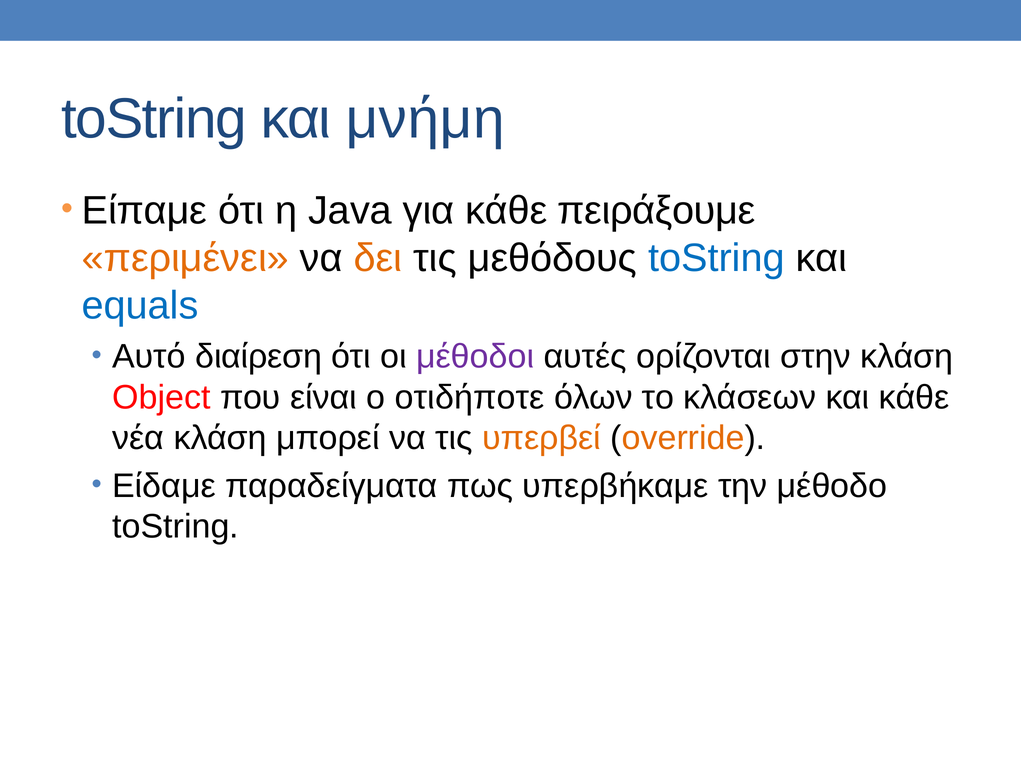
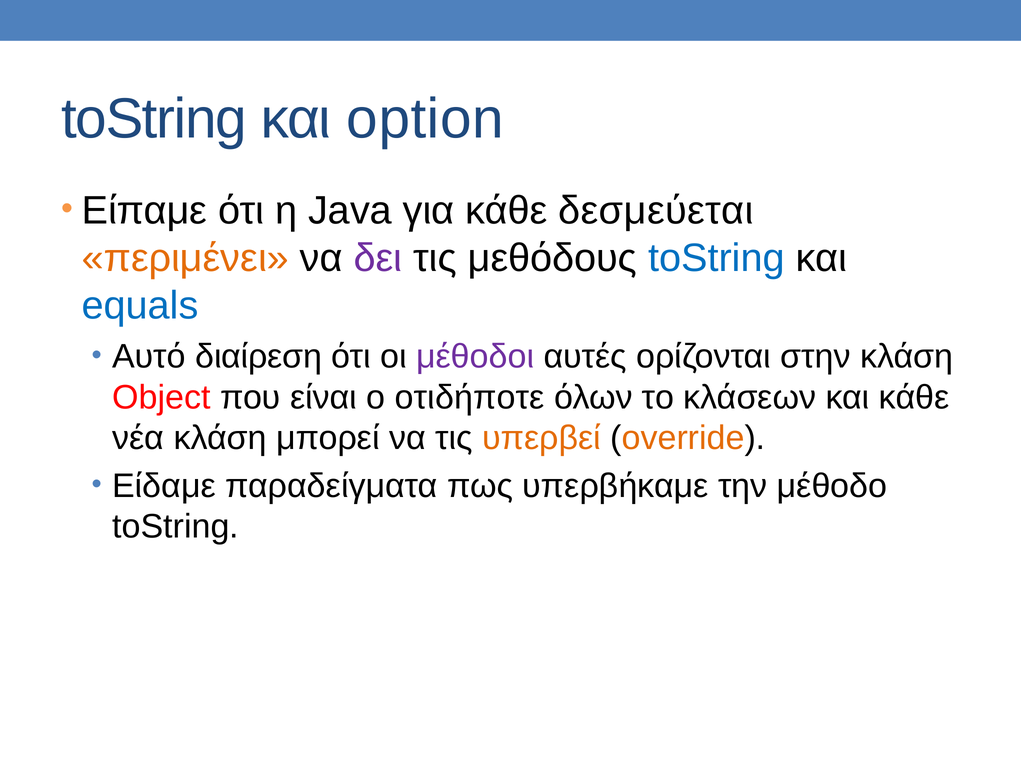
μνήμη: μνήμη -> option (425, 119)
πειράξουμε: πειράξουμε -> δεσμεύεται (656, 210)
δει colour: orange -> purple (378, 258)
